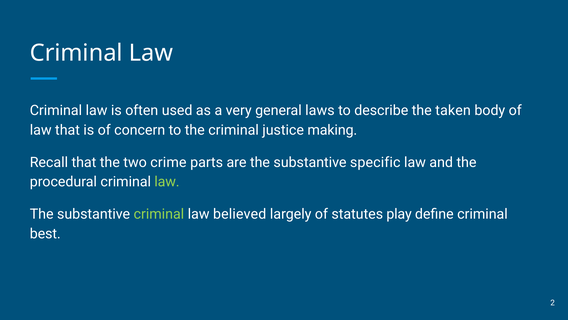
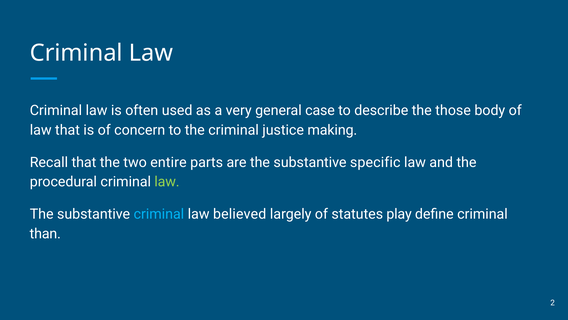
laws: laws -> case (320, 110)
taken: taken -> those (453, 110)
crime: crime -> entire (168, 162)
criminal colour: light green -> light blue (159, 214)
best: best -> than (45, 233)
